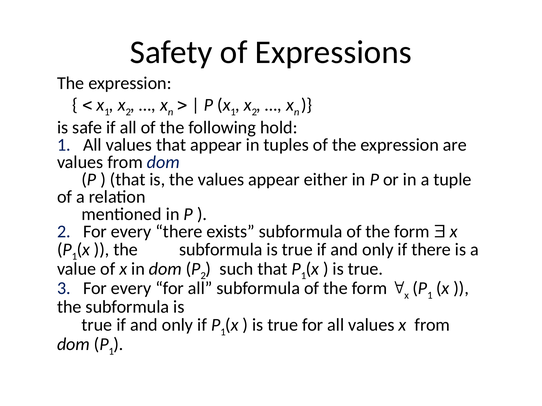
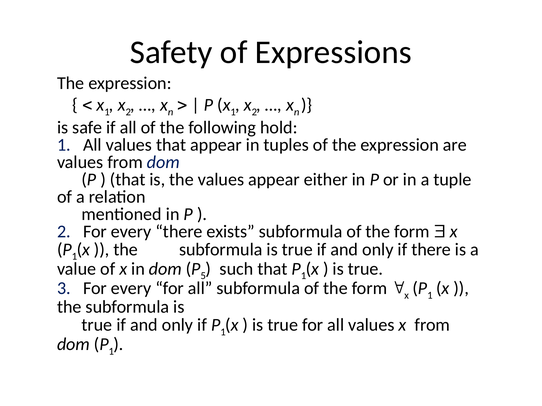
P 2: 2 -> 5 (203, 276)
